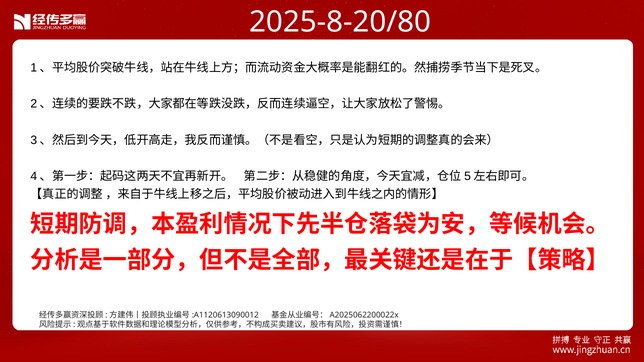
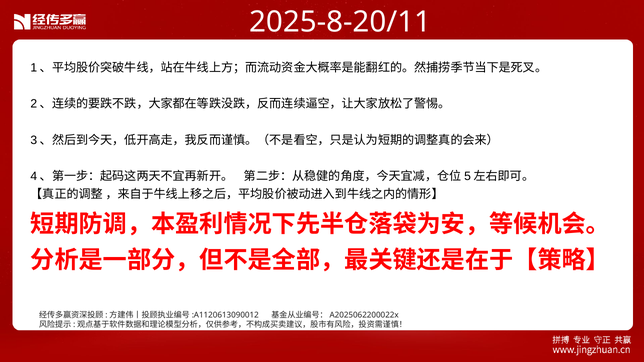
2025-8-20/80: 2025-8-20/80 -> 2025-8-20/11 (340, 22)
